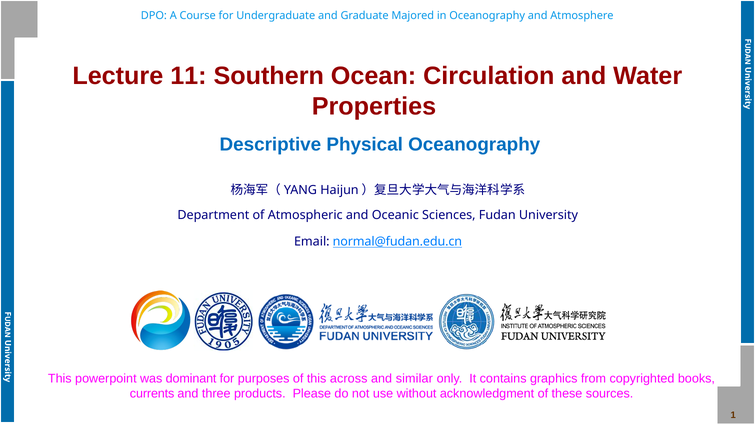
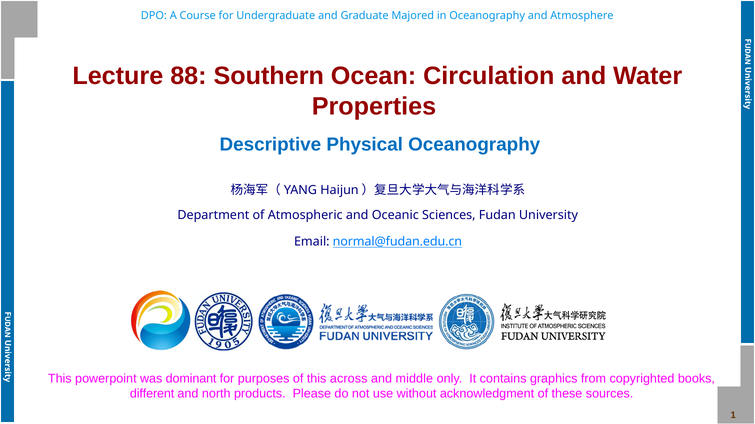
11: 11 -> 88 (188, 76)
similar: similar -> middle (414, 379)
currents: currents -> different (152, 394)
three: three -> north (216, 394)
